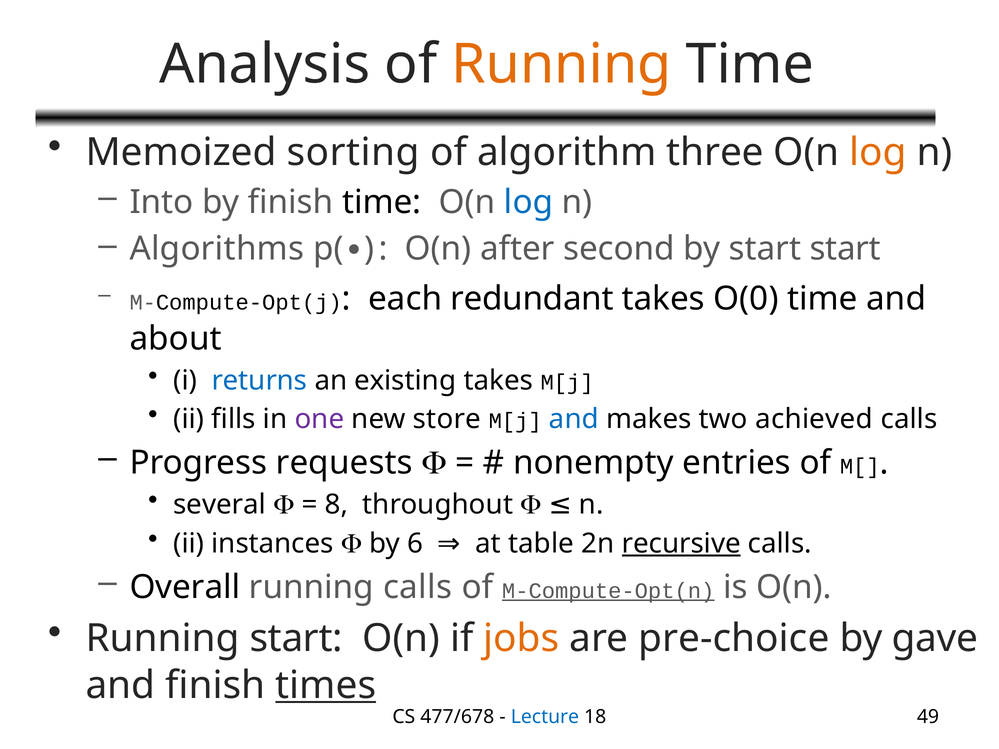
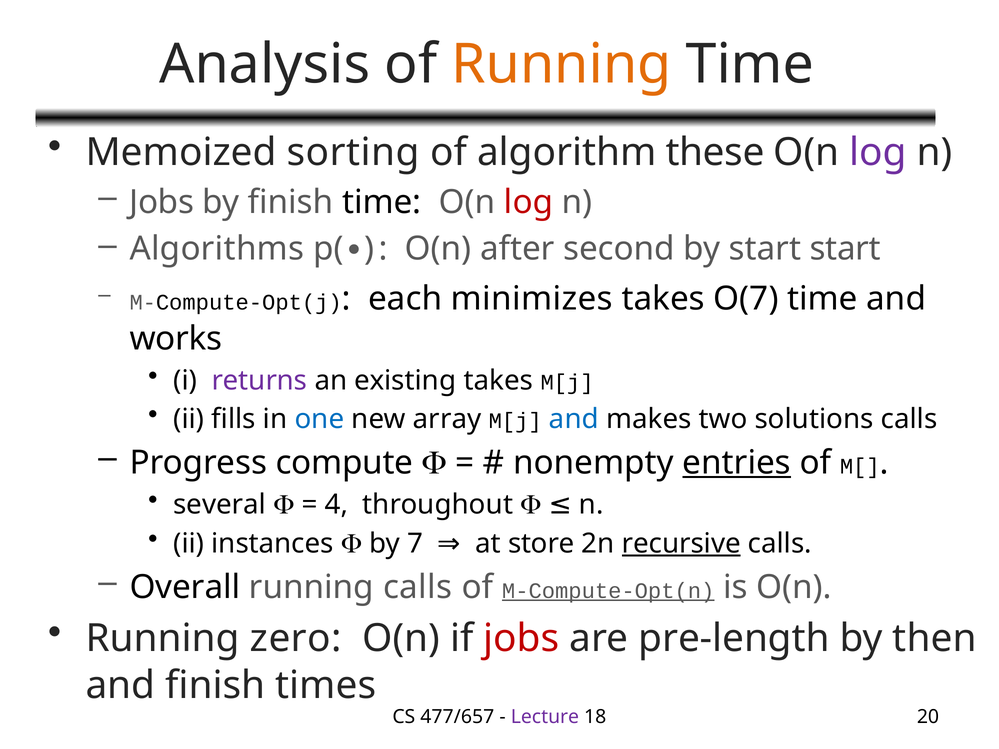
three: three -> these (715, 153)
log colour: orange -> purple (878, 153)
Into: Into -> Jobs (162, 202)
log colour: blue -> red (529, 202)
redundant: redundant -> minimizes (532, 299)
O(0: O(0 -> O(7 (746, 299)
about: about -> works (176, 339)
returns colour: blue -> purple (259, 381)
one colour: purple -> blue (319, 419)
store: store -> array (447, 419)
achieved: achieved -> solutions (814, 419)
requests: requests -> compute (344, 463)
entries underline: none -> present (737, 463)
8: 8 -> 4 (336, 505)
6: 6 -> 7 (415, 544)
table: table -> store (541, 544)
Running start: start -> zero (296, 639)
jobs colour: orange -> red (521, 639)
pre-choice: pre-choice -> pre-length (734, 639)
gave: gave -> then (935, 639)
times underline: present -> none (326, 685)
477/678: 477/678 -> 477/657 (457, 717)
Lecture colour: blue -> purple (545, 717)
49: 49 -> 20 (928, 717)
